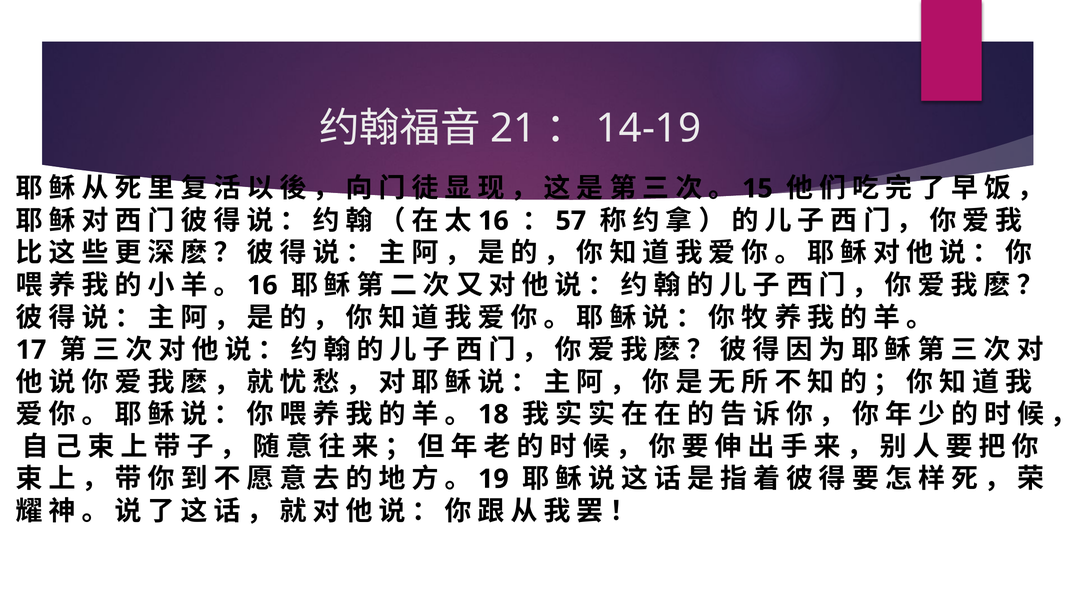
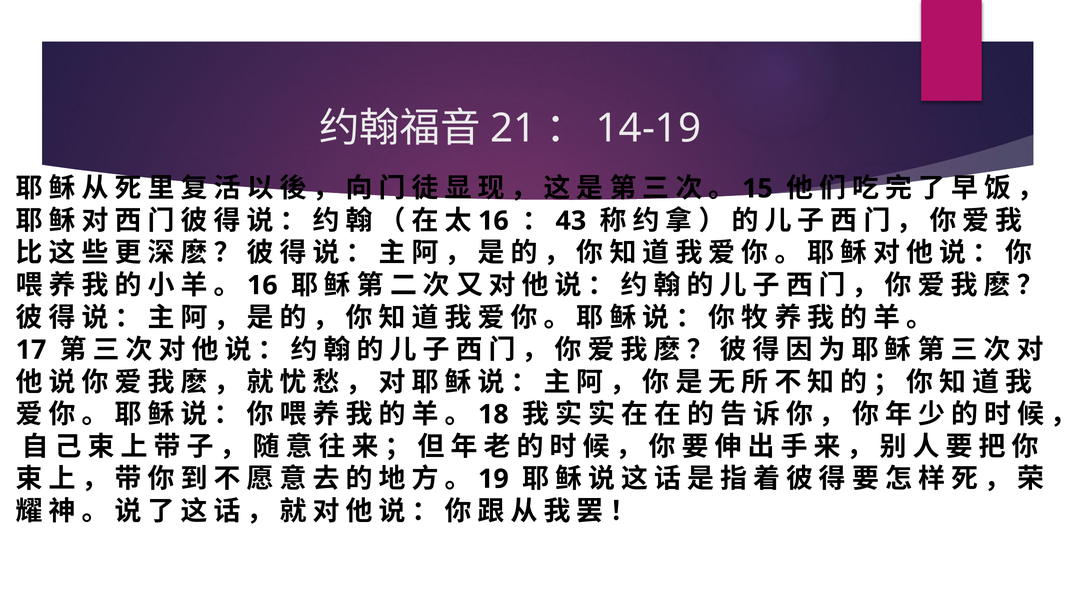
57: 57 -> 43 (571, 221)
